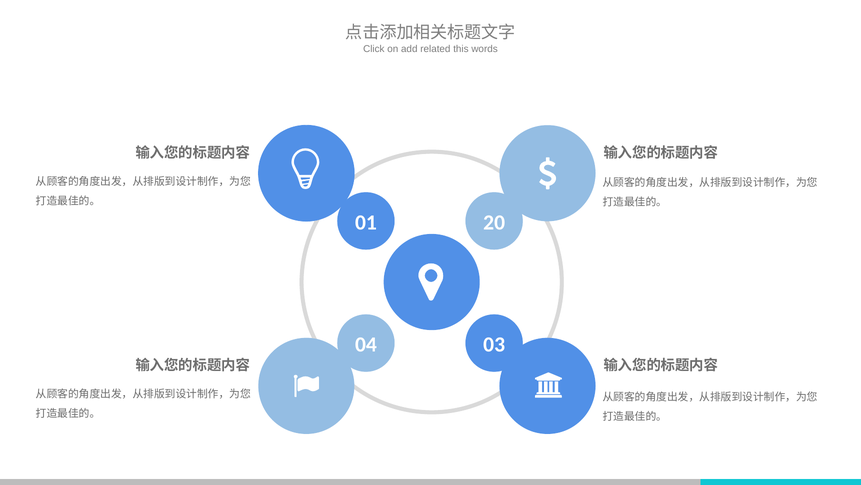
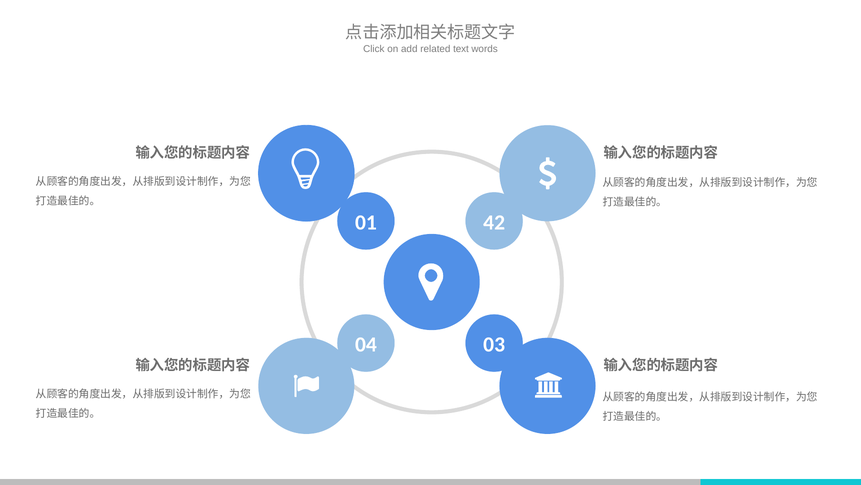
this: this -> text (461, 49)
20: 20 -> 42 (494, 222)
